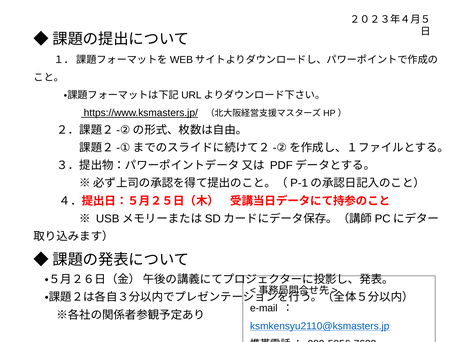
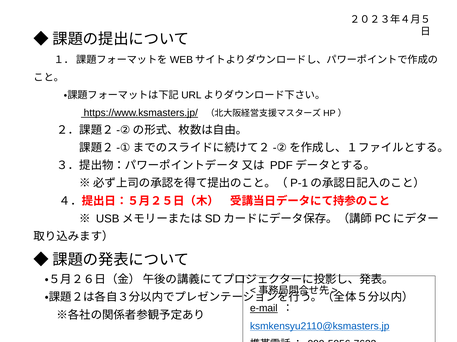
e-mail underline: none -> present (264, 309)
